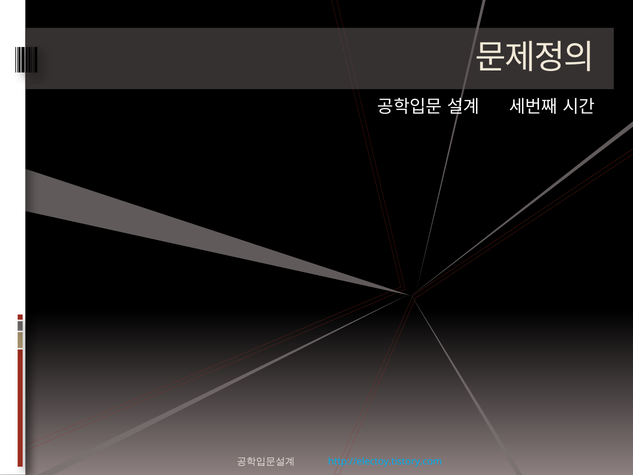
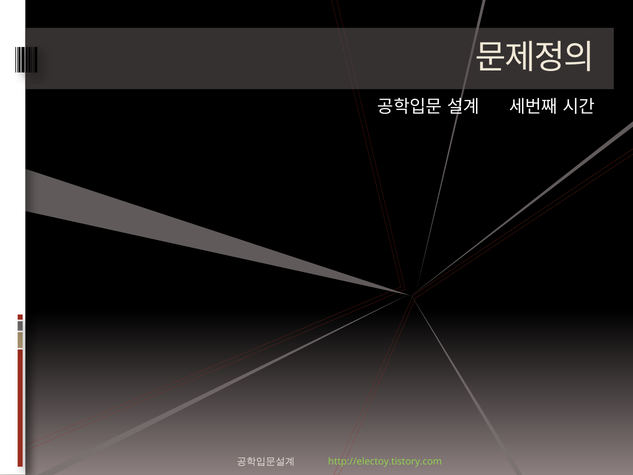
http://electoy.tistory.com colour: light blue -> light green (385, 461)
